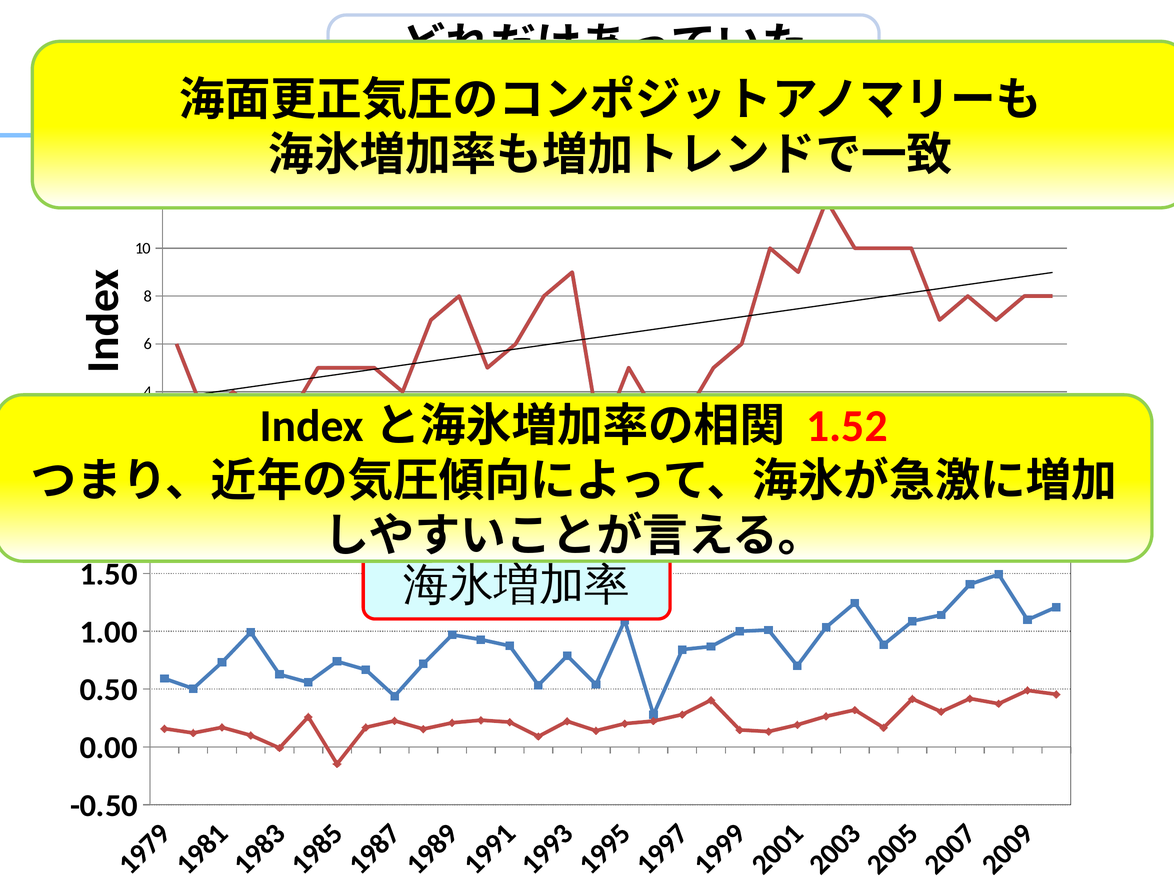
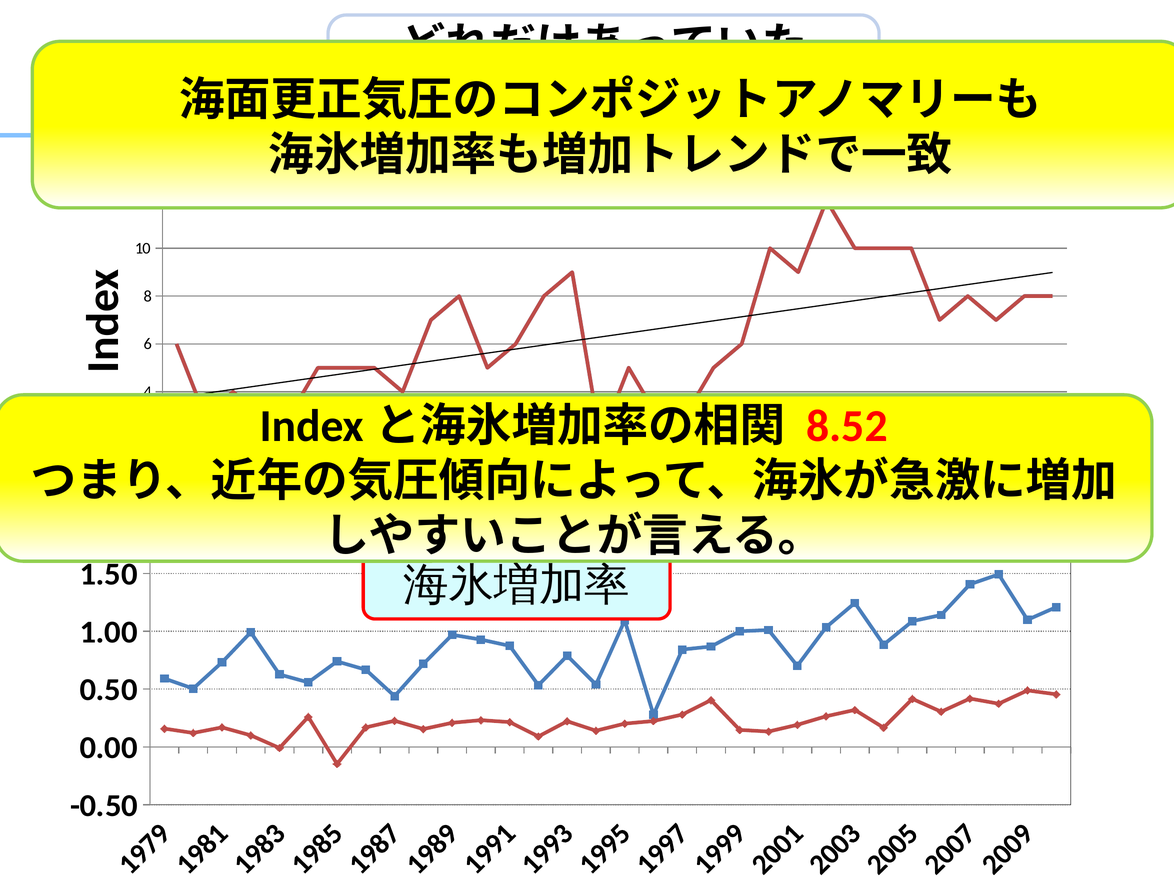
1.52: 1.52 -> 8.52 (847, 426)
